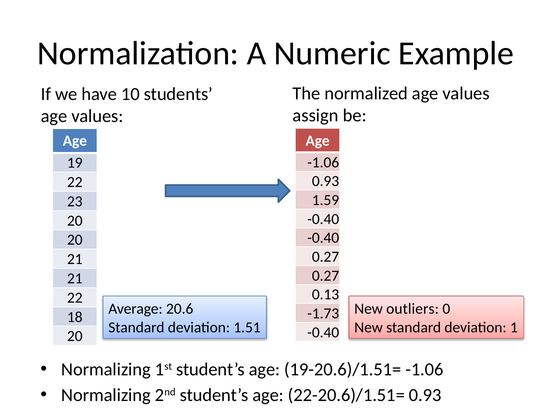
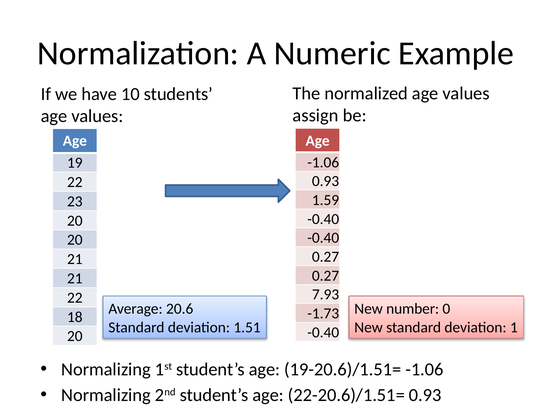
0.13: 0.13 -> 7.93 (326, 295)
outliers: outliers -> number (413, 309)
